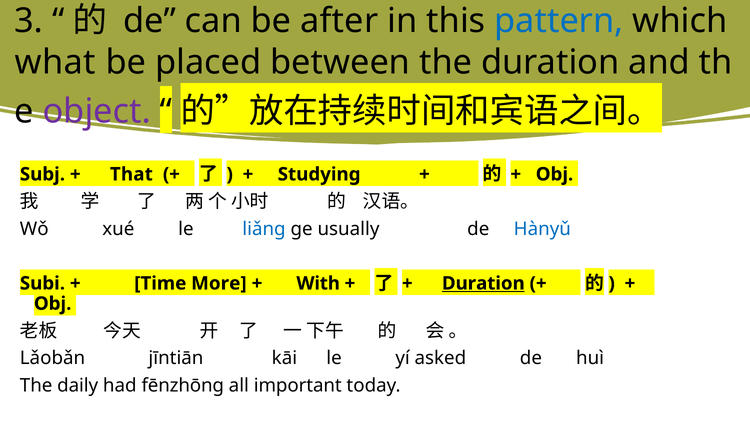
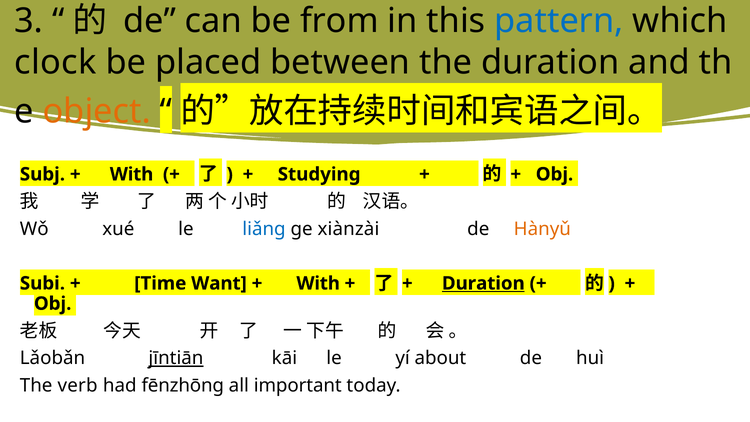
after: after -> from (339, 21)
what: what -> clock (55, 62)
object colour: purple -> orange (97, 111)
That: That -> With (132, 174)
usually: usually -> xiànzài (348, 229)
Hànyǔ colour: blue -> orange (542, 229)
More: More -> Want (219, 283)
jīntiān underline: none -> present (176, 358)
asked: asked -> about (440, 358)
daily: daily -> verb (78, 385)
